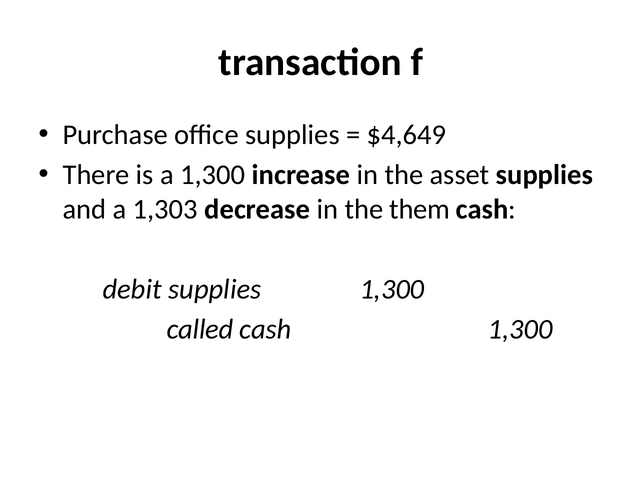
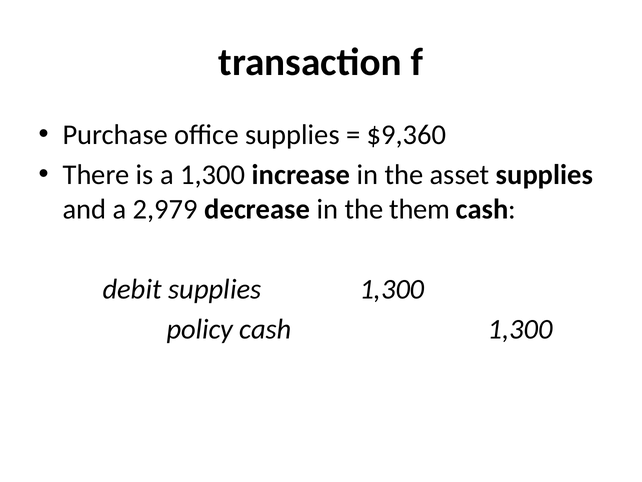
$4,649: $4,649 -> $9,360 (407, 135)
1,303: 1,303 -> 2,979 (165, 209)
called: called -> policy (200, 329)
